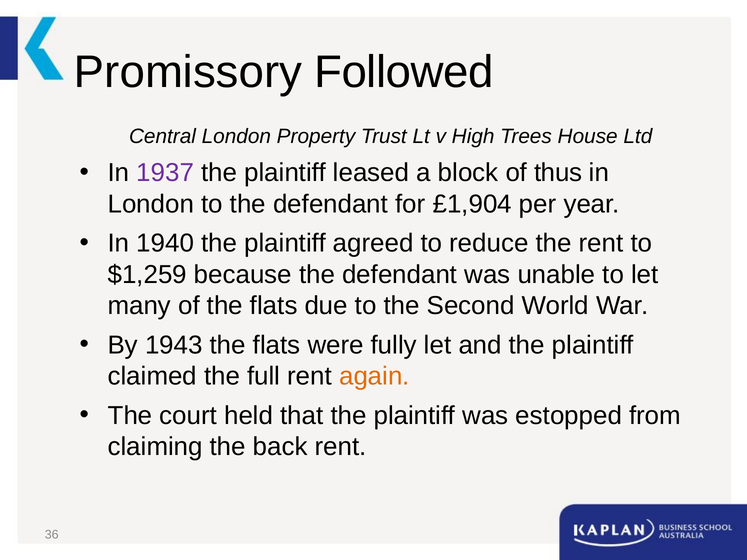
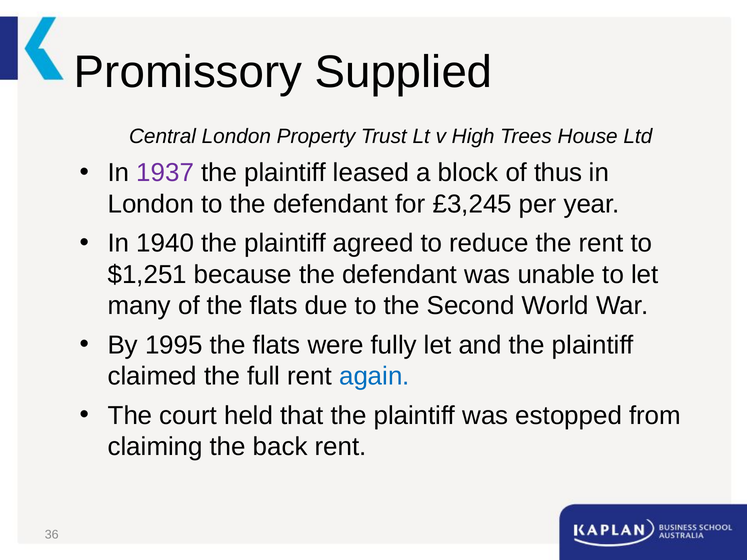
Followed: Followed -> Supplied (404, 72)
£1,904: £1,904 -> £3,245 (472, 204)
$1,259: $1,259 -> $1,251 (147, 275)
1943: 1943 -> 1995 (174, 345)
again colour: orange -> blue (374, 376)
